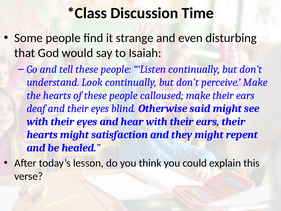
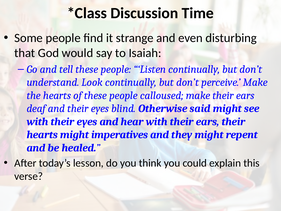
satisfaction: satisfaction -> imperatives (120, 135)
